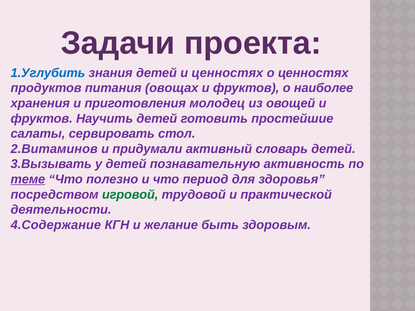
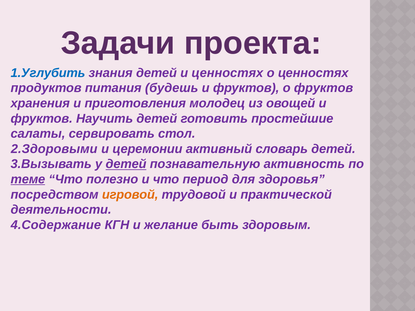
овощах: овощах -> будешь (172, 88)
о наиболее: наиболее -> фруктов (324, 88)
2.Витаминов: 2.Витаминов -> 2.Здоровыми (54, 149)
придумали: придумали -> церемонии (147, 149)
детей underline: none -> present (126, 164)
игровой colour: green -> orange (130, 195)
